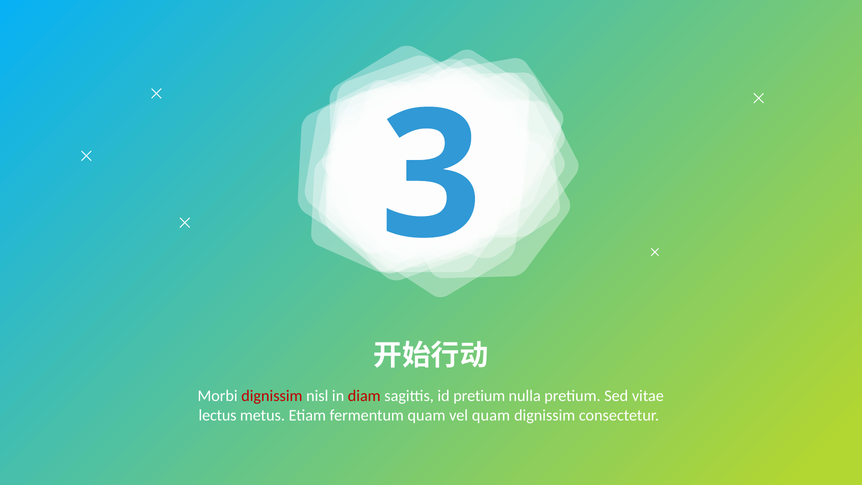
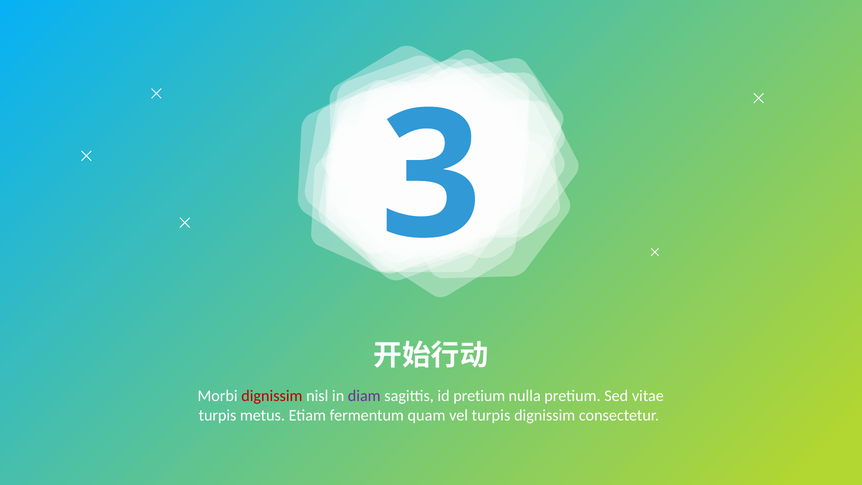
diam colour: red -> purple (364, 396)
lectus: lectus -> turpis (218, 415)
vel quam: quam -> turpis (491, 415)
